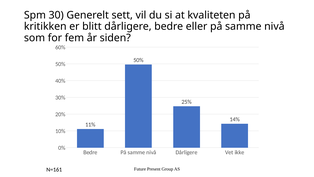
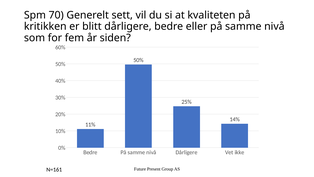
30: 30 -> 70 (56, 15)
